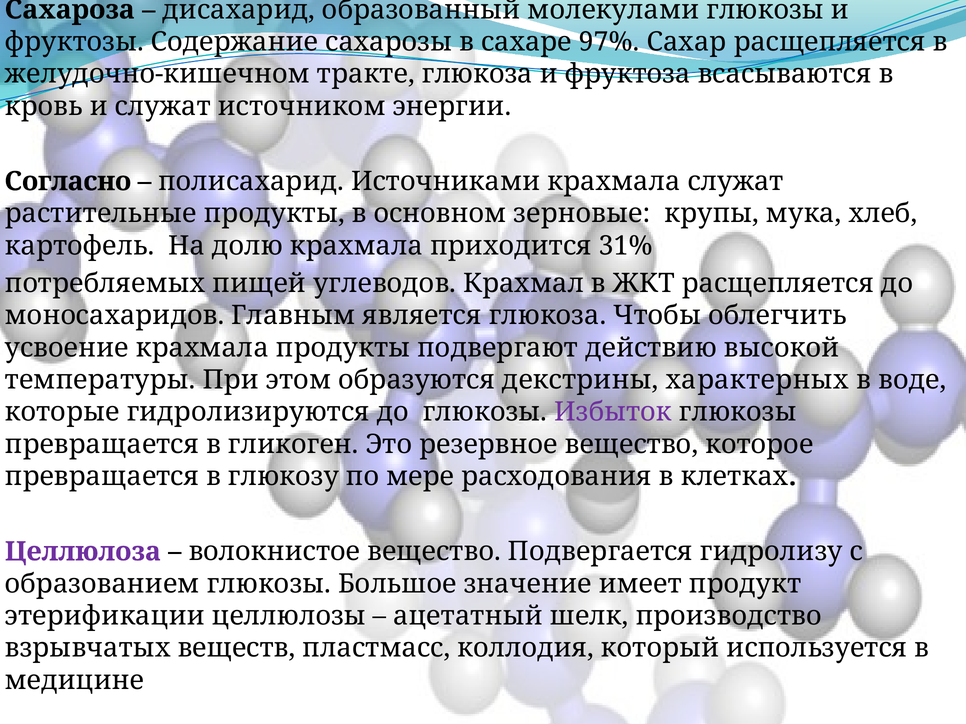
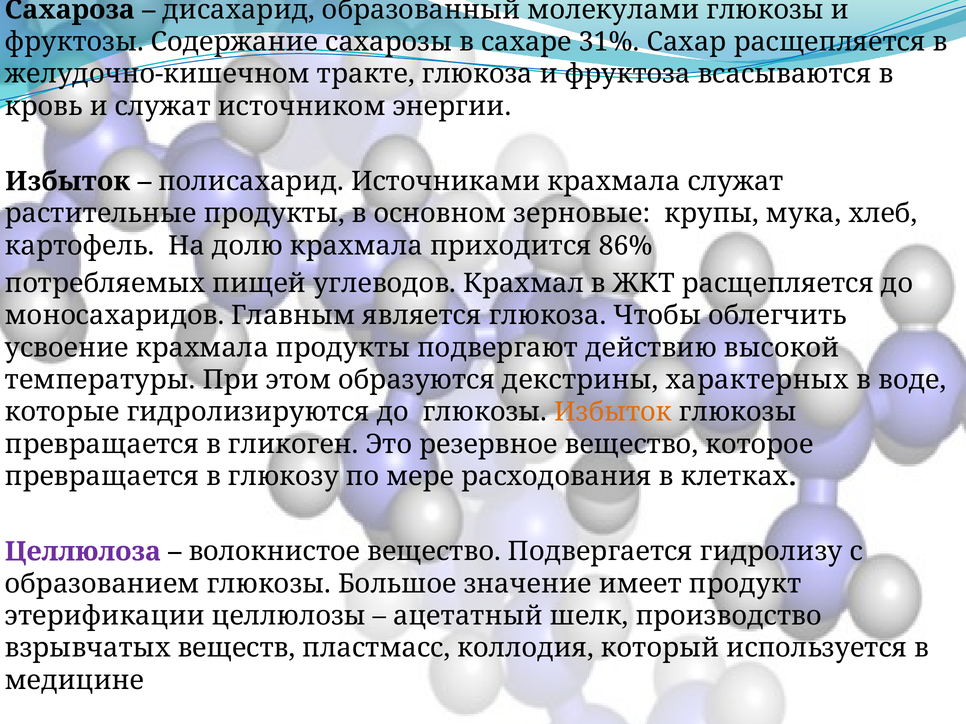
97%: 97% -> 31% (609, 42)
Согласно: Согласно -> Избыток (68, 181)
31%: 31% -> 86% (626, 246)
Избыток colour: purple -> orange (613, 412)
